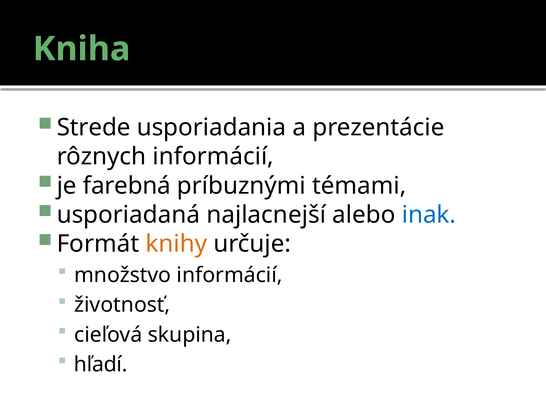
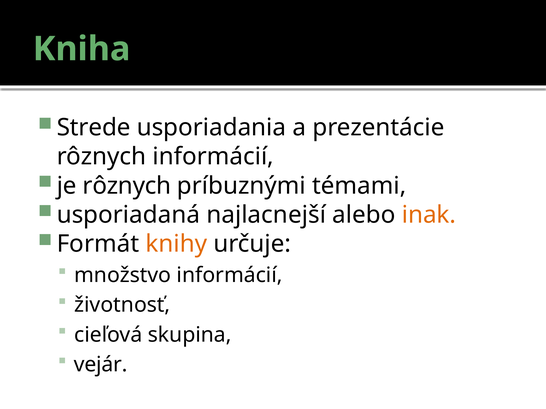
je farebná: farebná -> rôznych (127, 186)
inak colour: blue -> orange (429, 215)
hľadí: hľadí -> vejár (101, 365)
